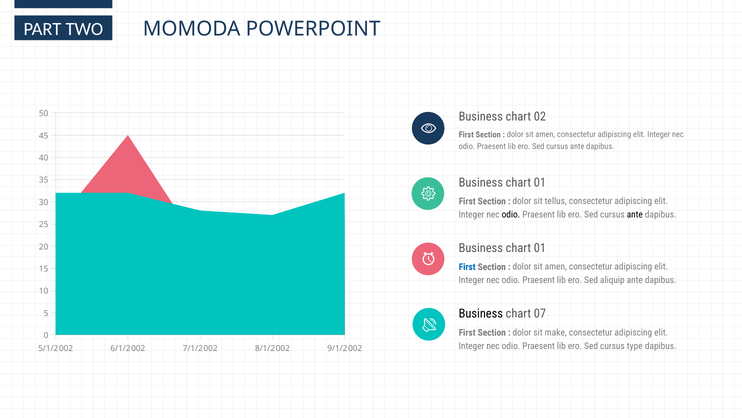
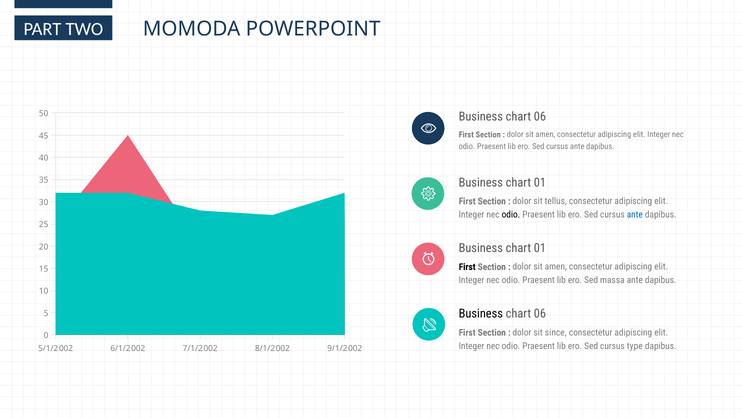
02: 02 -> 06 (540, 117)
ante colour: black -> blue (635, 214)
First colour: blue -> black (467, 267)
aliquip: aliquip -> massa (612, 280)
07: 07 -> 06 (540, 313)
make: make -> since (556, 332)
